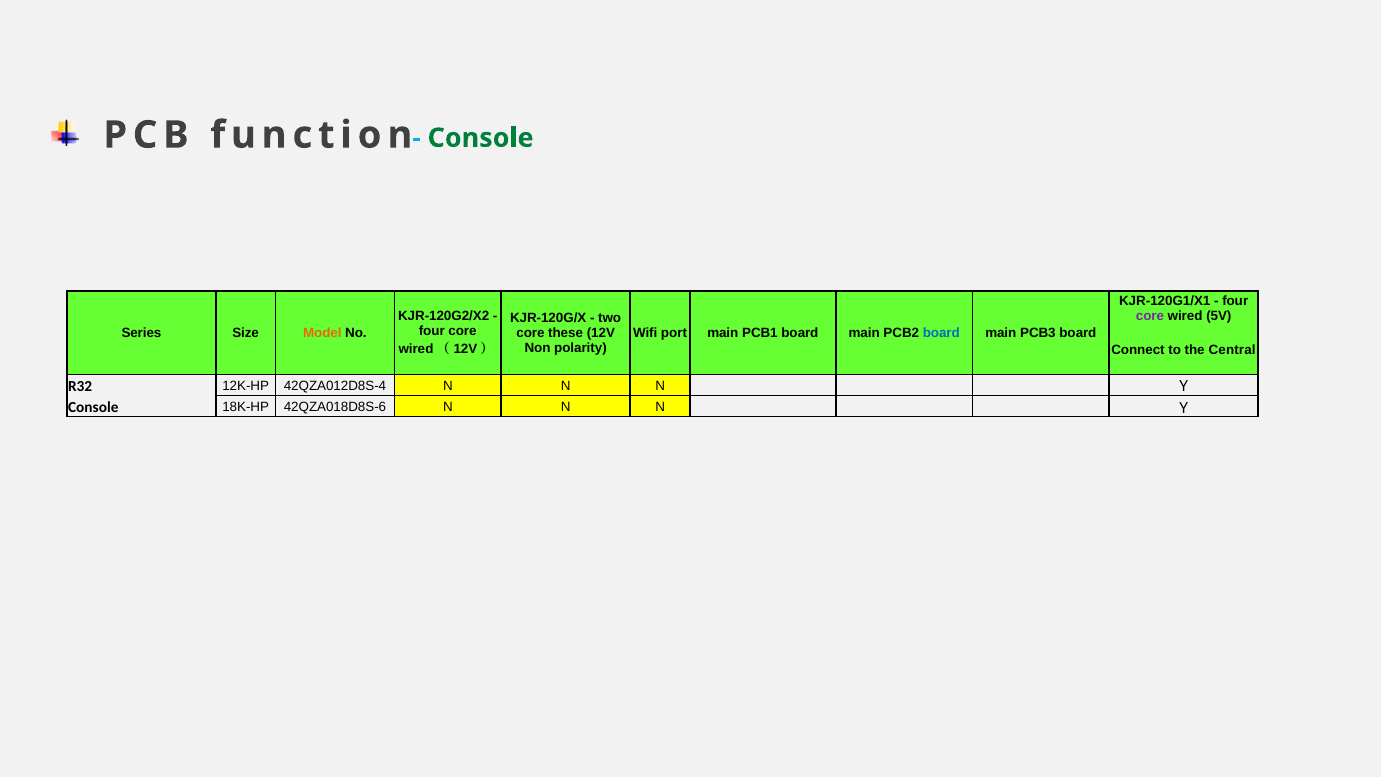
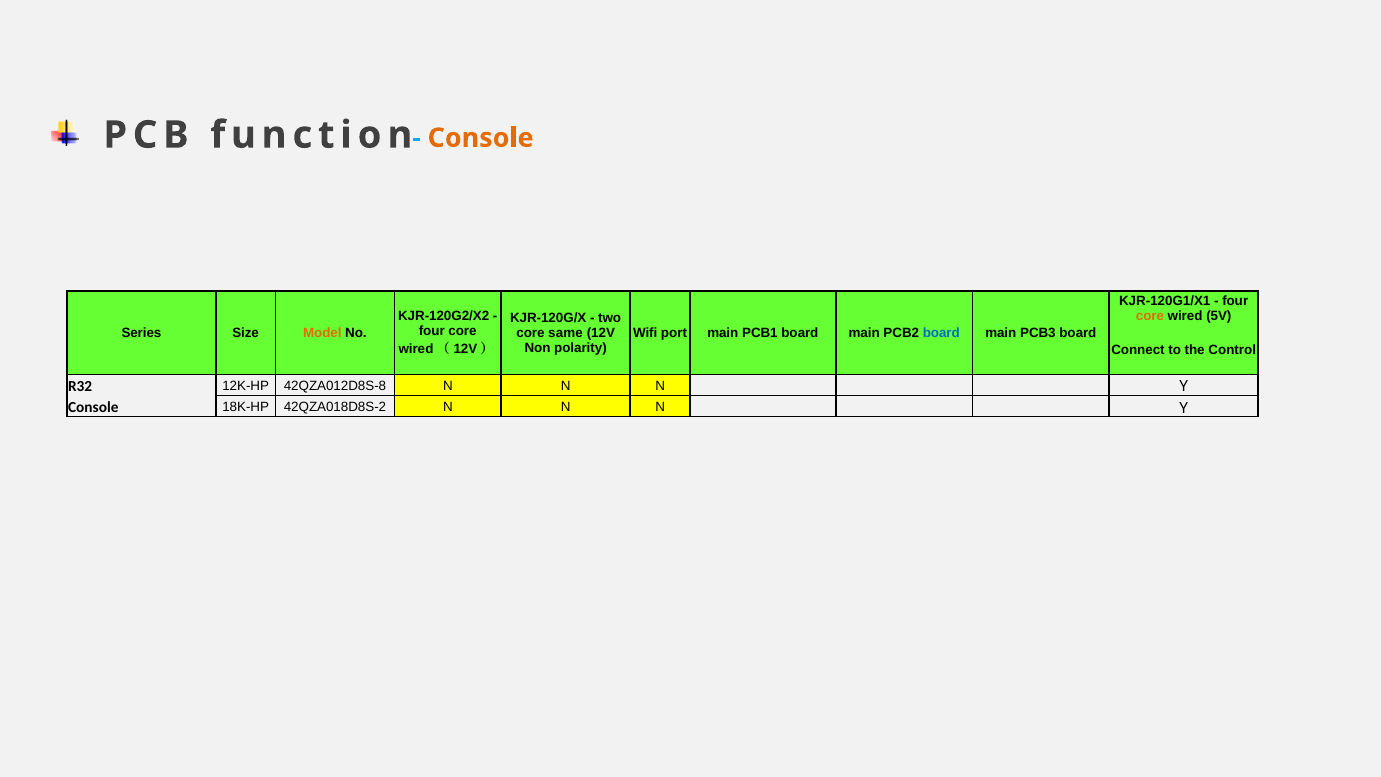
Console colour: green -> orange (481, 138)
core colour: purple -> orange (1150, 316)
these: these -> same (566, 333)
Central: Central -> Control (1232, 350)
42QZA012D8S-4: 42QZA012D8S-4 -> 42QZA012D8S-8 (335, 386)
42QZA018D8S-6: 42QZA018D8S-6 -> 42QZA018D8S-2 (335, 407)
